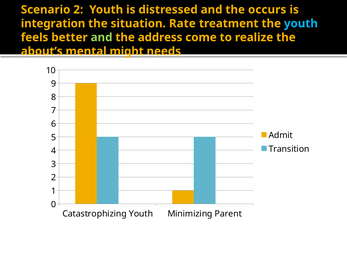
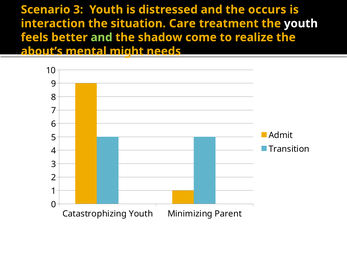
Scenario 2: 2 -> 3 (78, 10)
integration: integration -> interaction (53, 24)
Rate: Rate -> Care (182, 24)
youth colour: light blue -> white (301, 24)
address: address -> shadow (160, 37)
